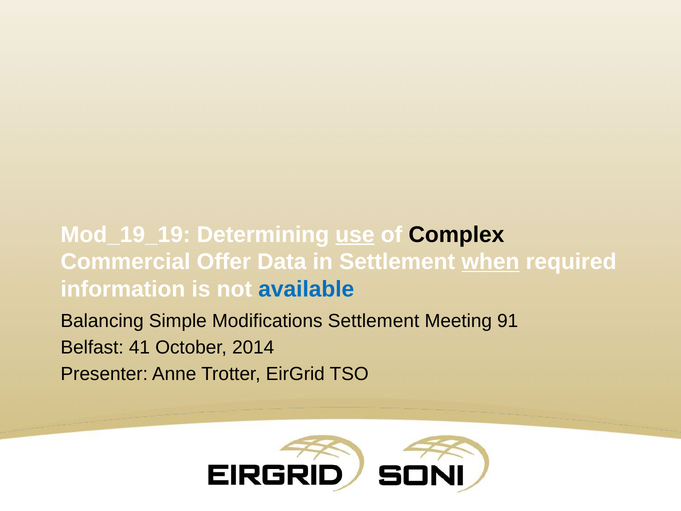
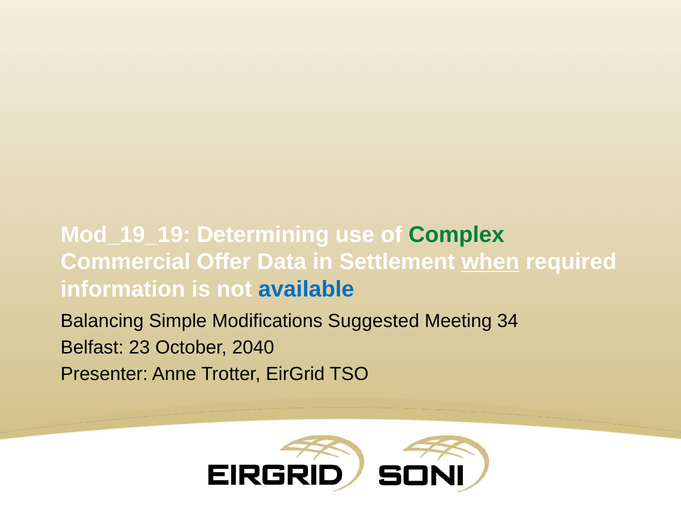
use underline: present -> none (355, 234)
Complex colour: black -> green (456, 234)
Modifications Settlement: Settlement -> Suggested (374, 321)
91: 91 -> 34 (508, 321)
41: 41 -> 23 (139, 347)
2014: 2014 -> 2040 (253, 347)
